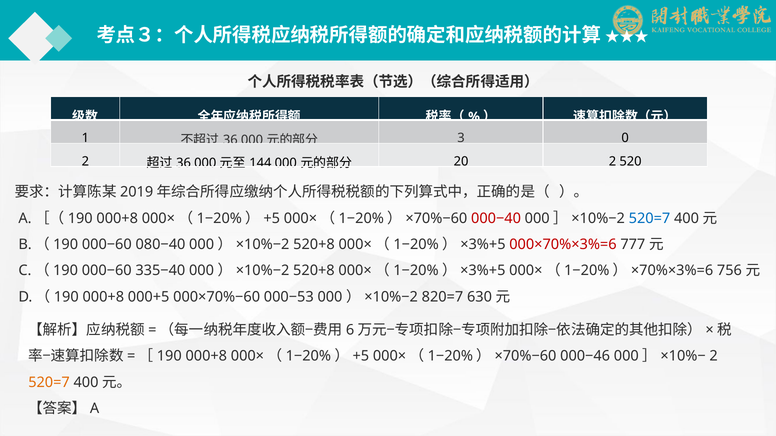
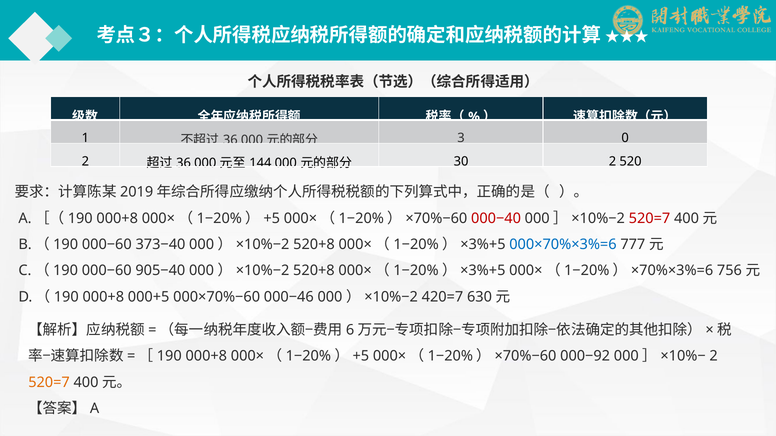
20: 20 -> 30 (461, 162)
520=7 colour: blue -> red (649, 219)
080−40: 080−40 -> 373−40 (160, 245)
000×70%×3%=6 colour: red -> blue (563, 245)
335−40: 335−40 -> 905−40 (160, 271)
000−53: 000−53 -> 000−46 (289, 297)
820=7: 820=7 -> 420=7 (442, 297)
000−46: 000−46 -> 000−92 (585, 357)
